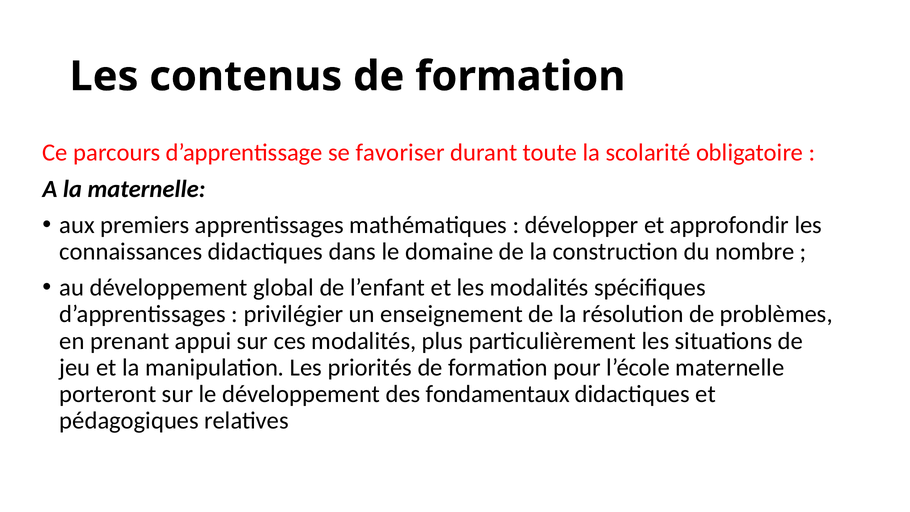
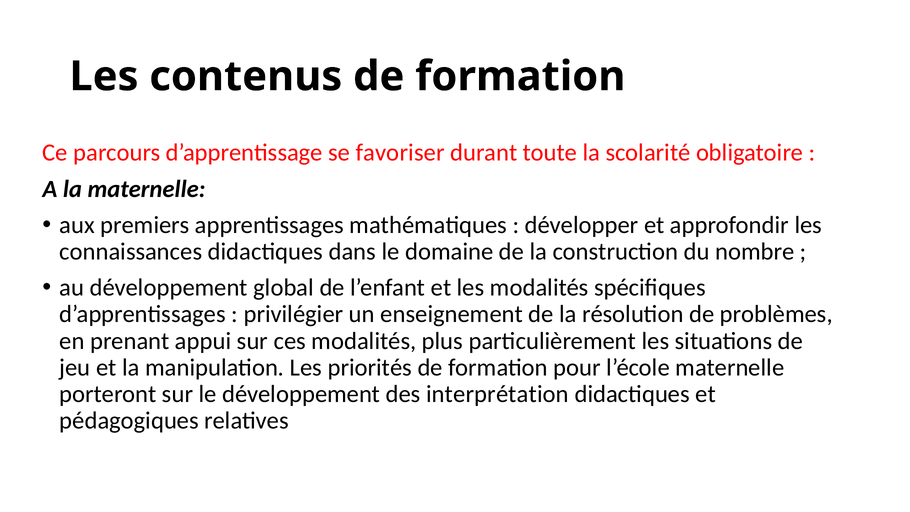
fondamentaux: fondamentaux -> interprétation (498, 394)
